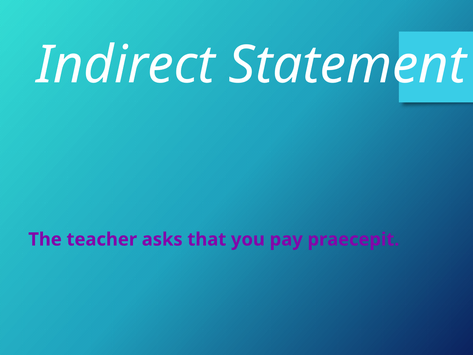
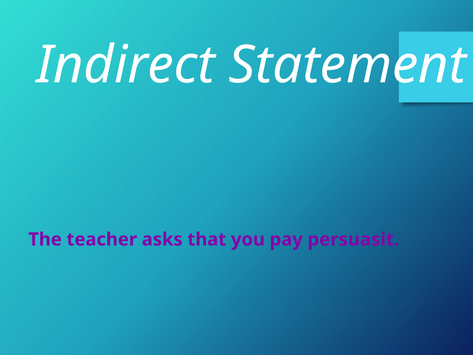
praecepit: praecepit -> persuasit (353, 239)
